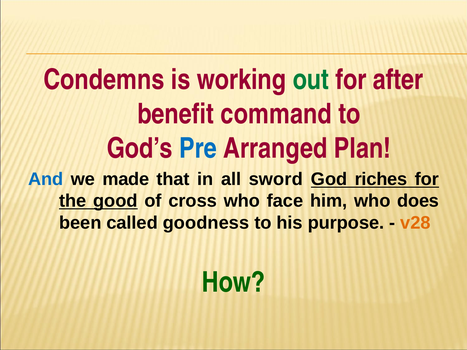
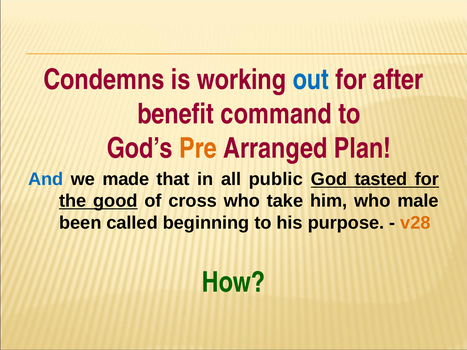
out colour: green -> blue (311, 80)
Pre colour: blue -> orange (198, 148)
sword: sword -> public (276, 179)
riches: riches -> tasted (381, 179)
face: face -> take (285, 201)
does: does -> male (418, 201)
goodness: goodness -> beginning (206, 223)
